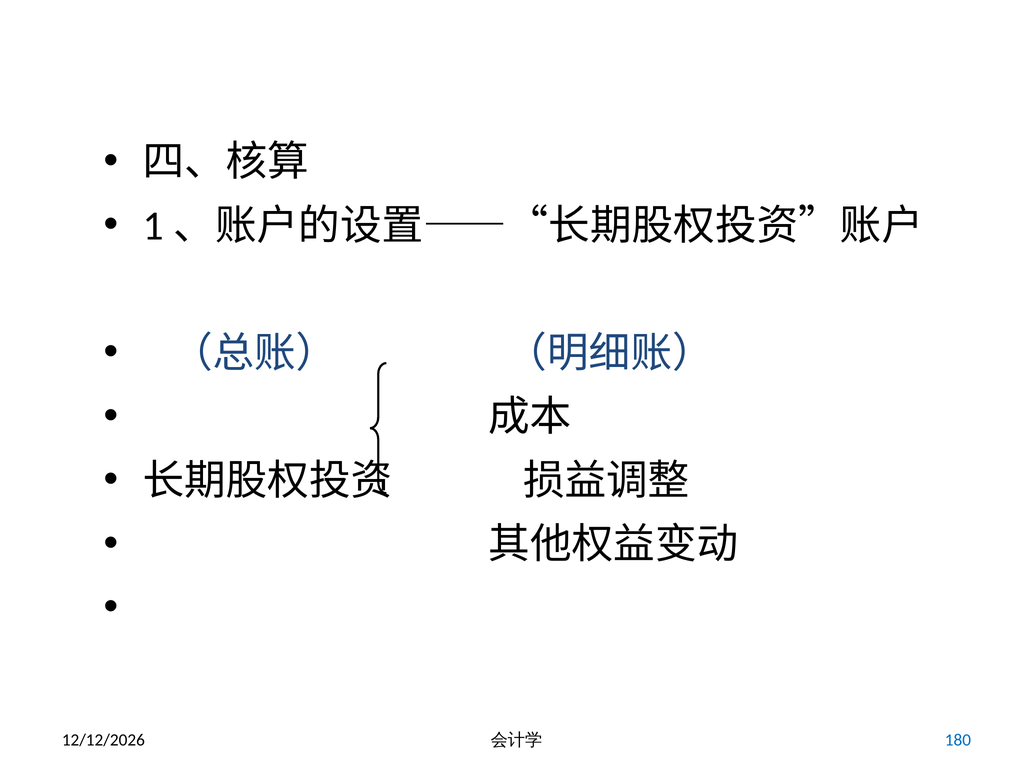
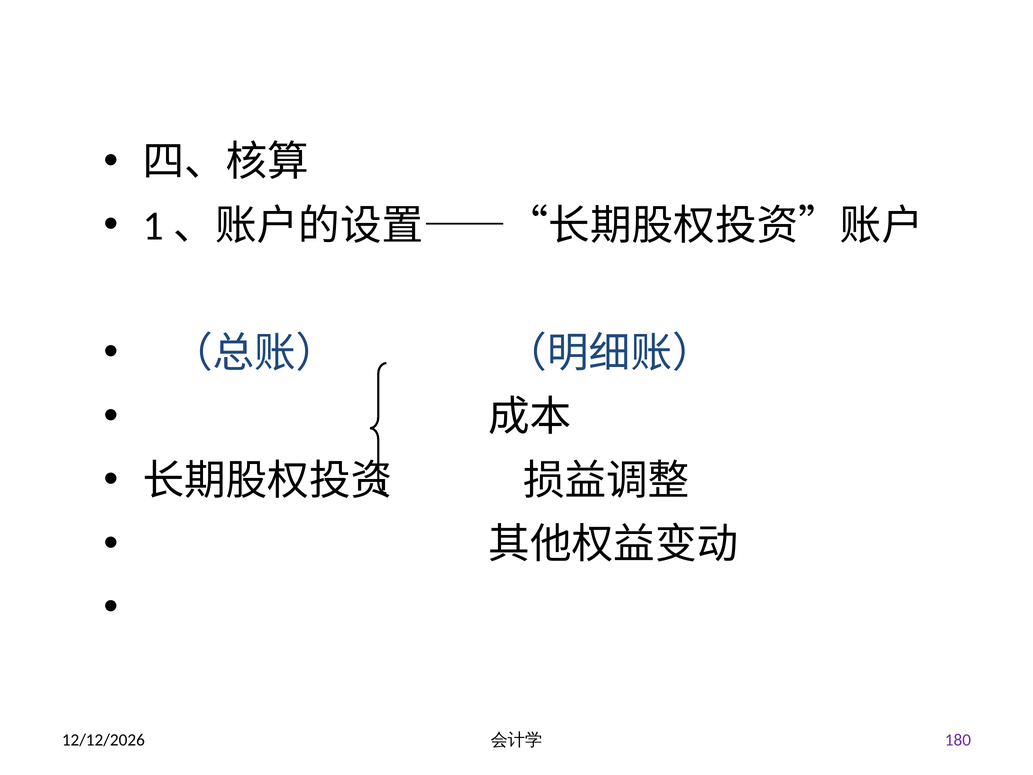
180 colour: blue -> purple (958, 740)
